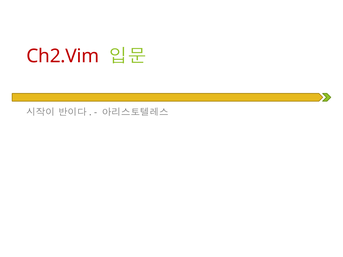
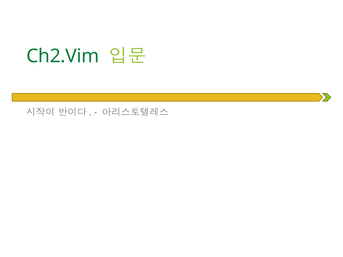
Ch2.Vim colour: red -> green (63, 56)
